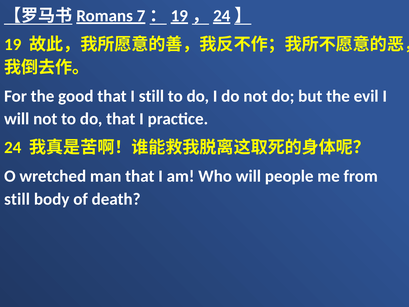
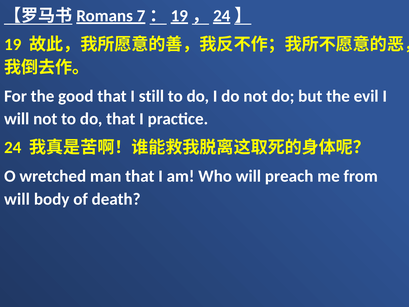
people: people -> preach (289, 176)
still: still -> will (17, 199)
